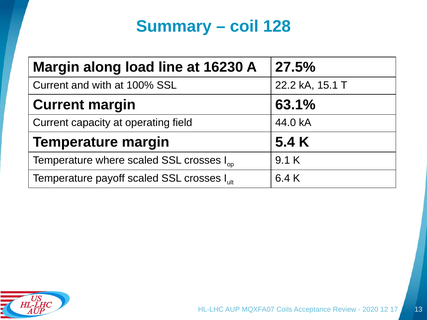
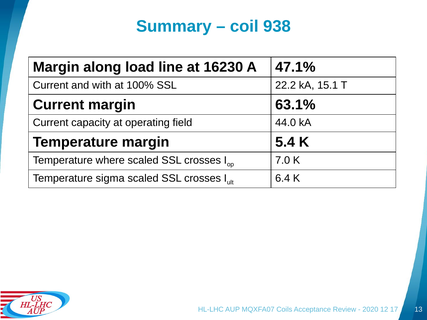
128: 128 -> 938 (277, 26)
27.5%: 27.5% -> 47.1% (295, 67)
9.1: 9.1 -> 7.0 (283, 160)
payoff: payoff -> sigma (110, 178)
